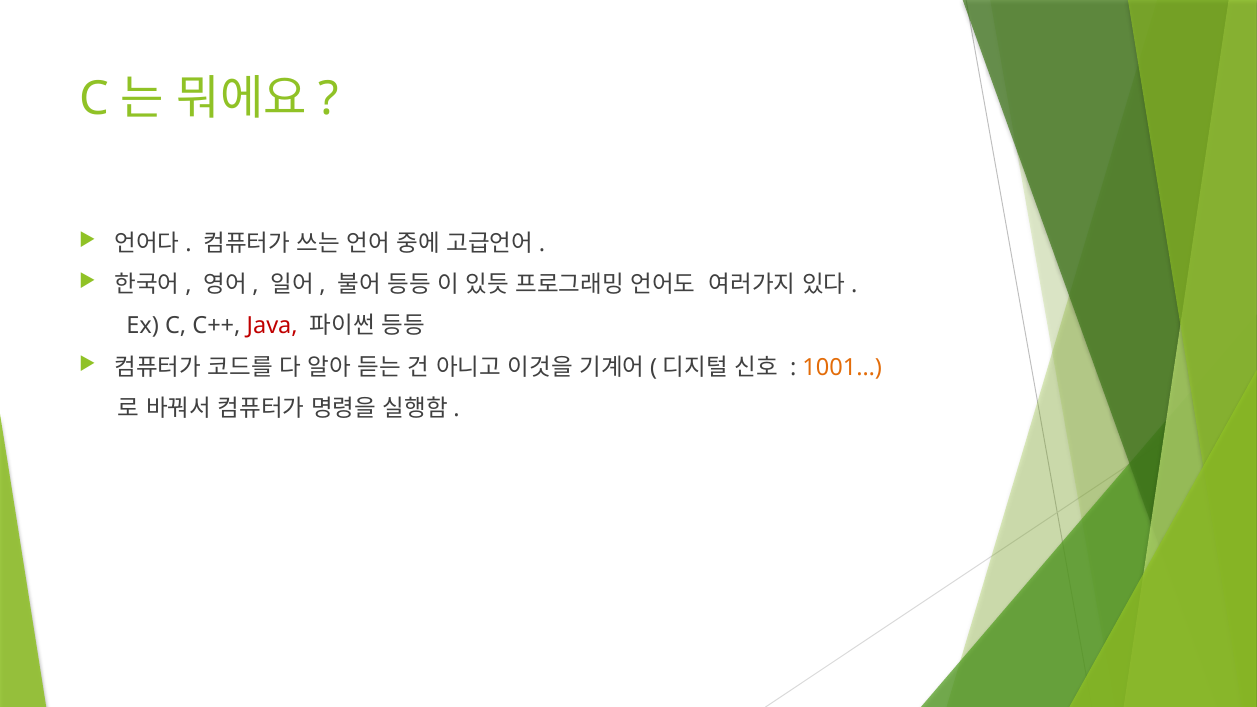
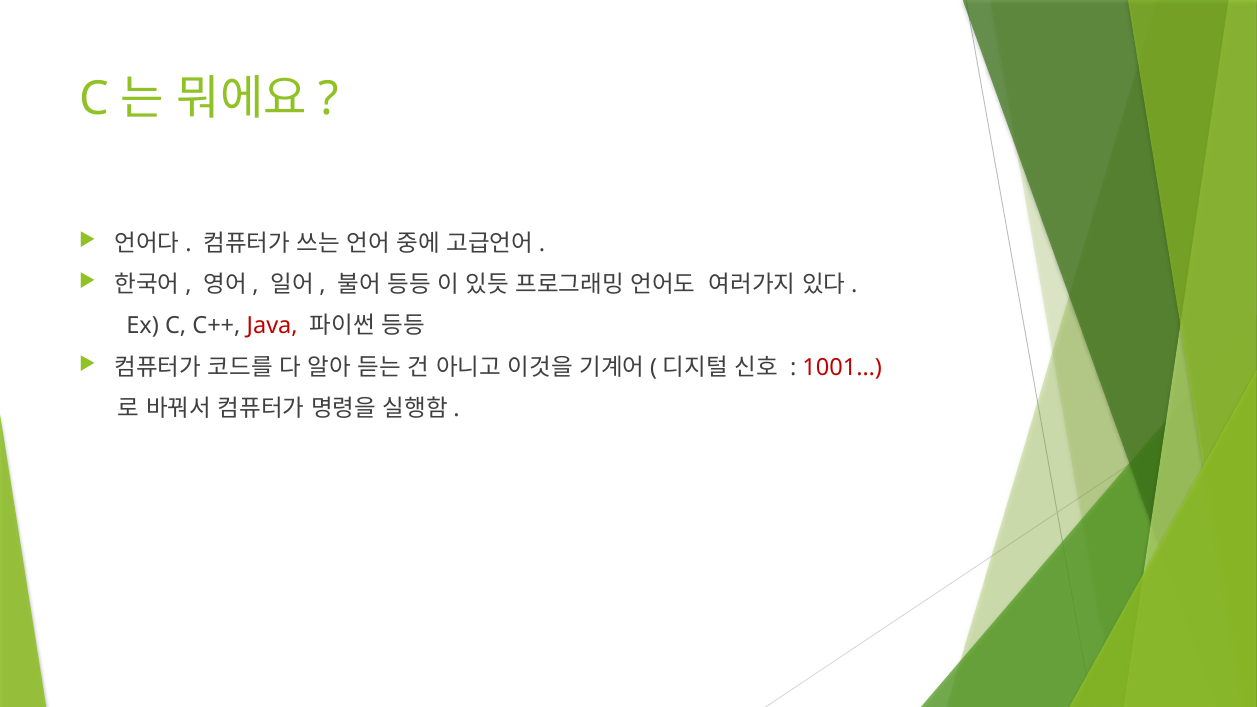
1001… colour: orange -> red (842, 367)
